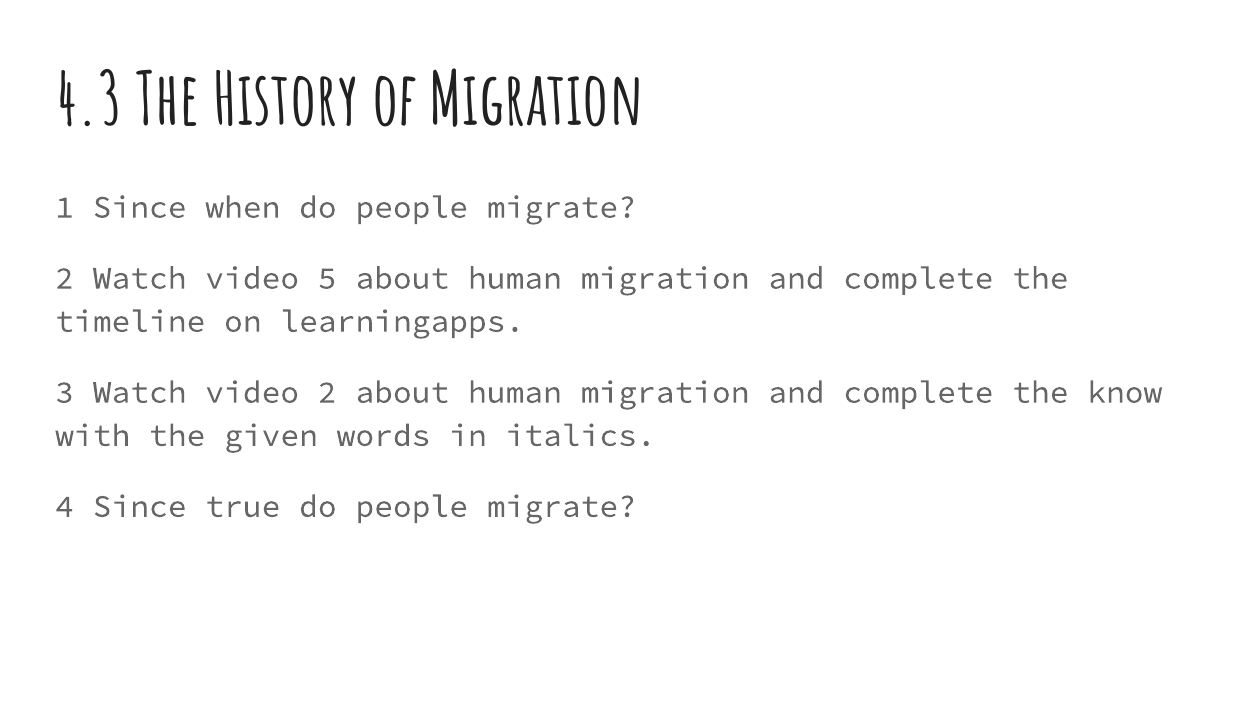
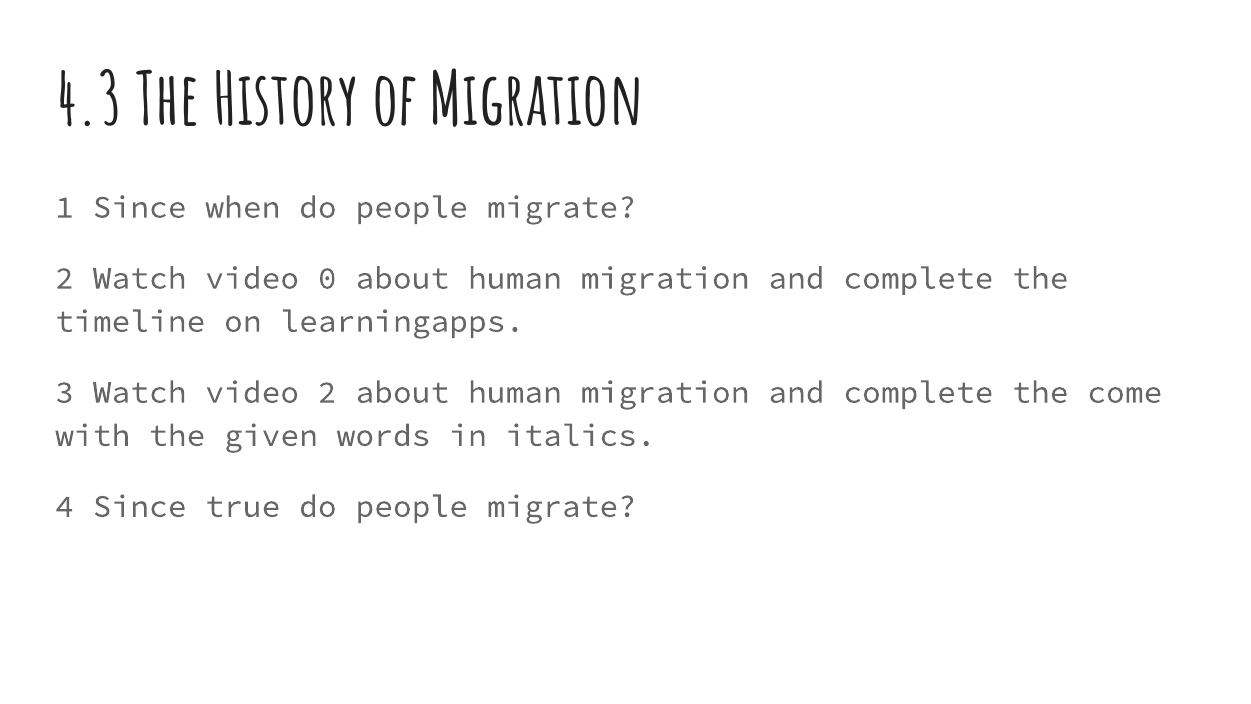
5: 5 -> 0 (327, 278)
know: know -> come (1125, 392)
